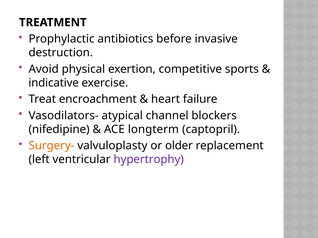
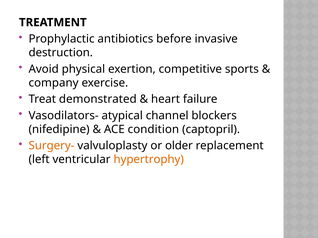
indicative: indicative -> company (54, 83)
encroachment: encroachment -> demonstrated (98, 99)
longterm: longterm -> condition (153, 130)
hypertrophy colour: purple -> orange (149, 160)
